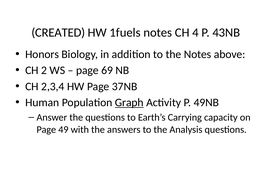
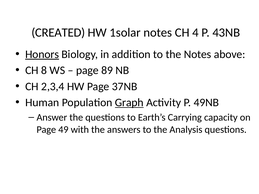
1fuels: 1fuels -> 1solar (125, 33)
Honors underline: none -> present (42, 54)
2: 2 -> 8 (44, 70)
69: 69 -> 89 (107, 70)
